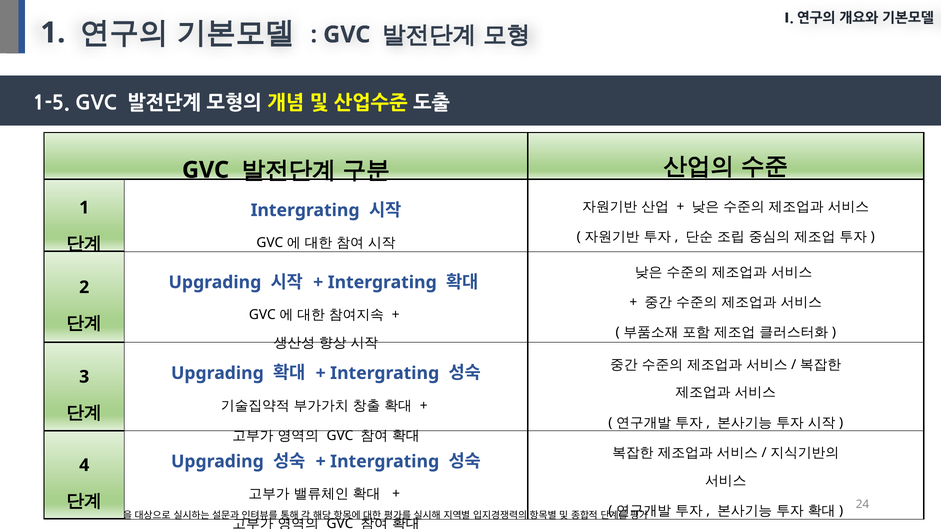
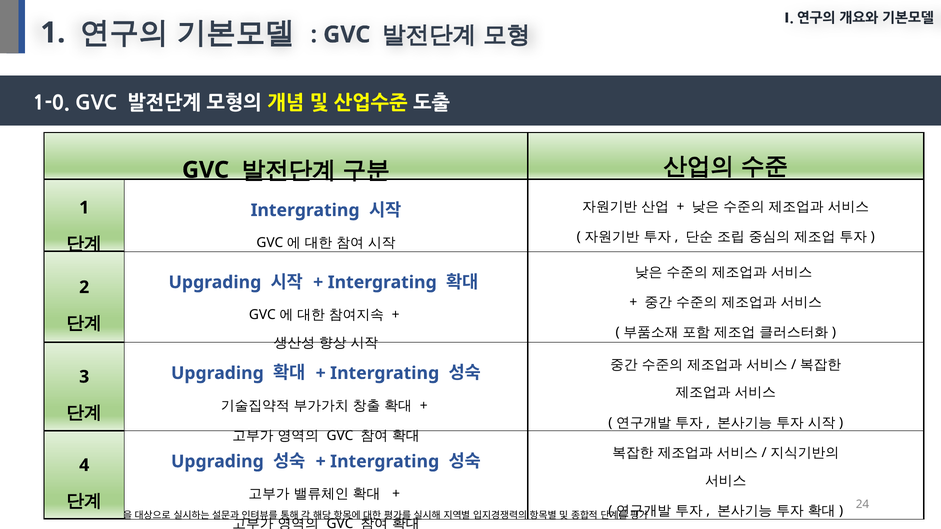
1-5: 1-5 -> 1-0 (51, 103)
